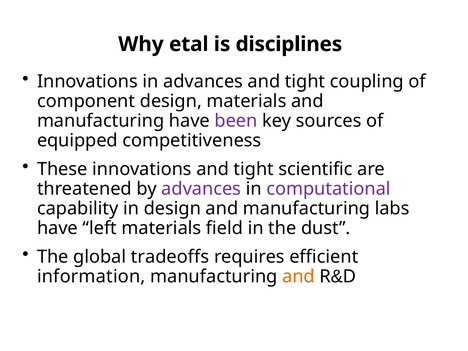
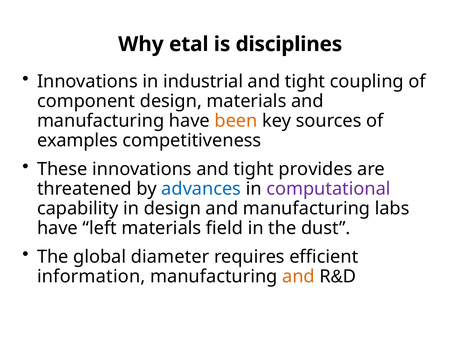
in advances: advances -> industrial (203, 81)
been colour: purple -> orange (236, 121)
equipped: equipped -> examples (77, 140)
scientific: scientific -> provides (316, 169)
advances colour: purple -> blue (201, 189)
tradeoffs: tradeoffs -> diameter (170, 257)
